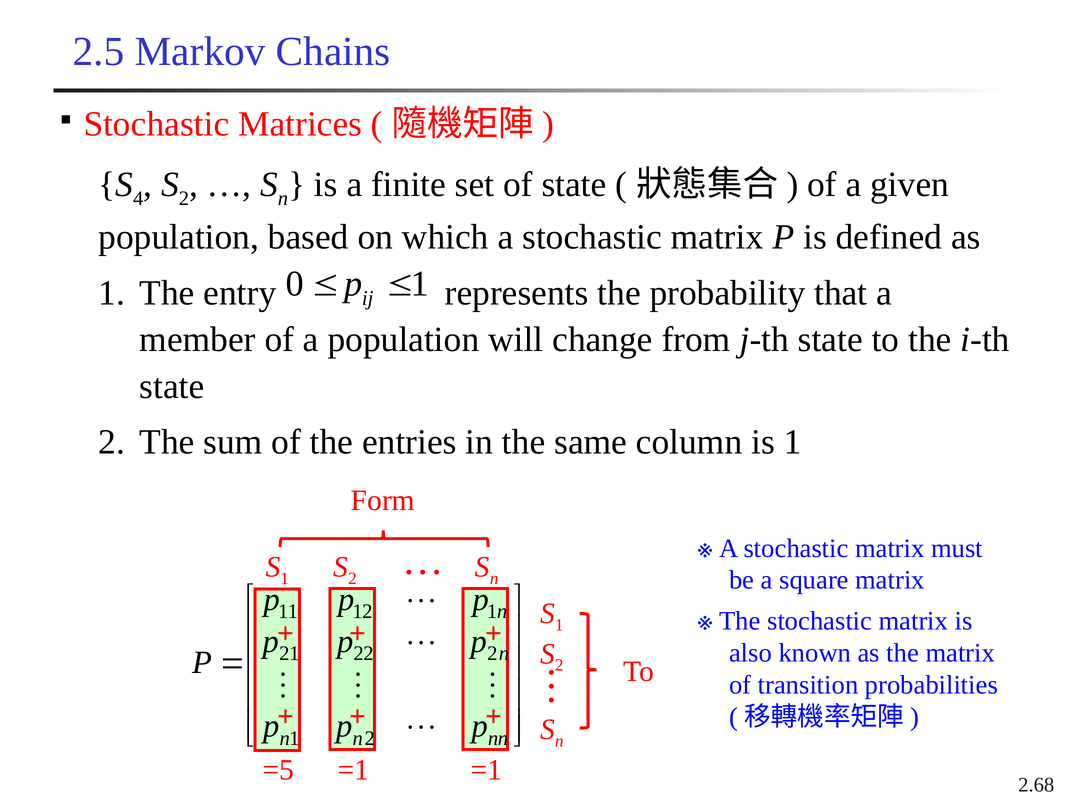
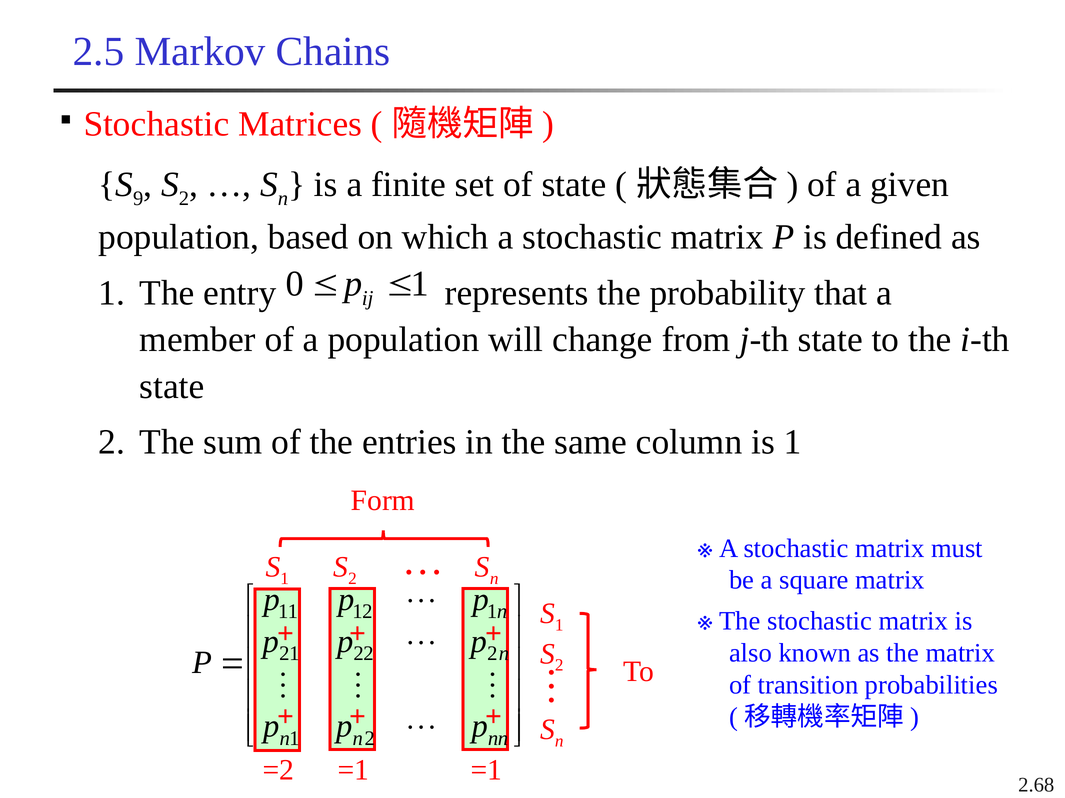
4: 4 -> 9 (138, 199)
=5: =5 -> =2 (278, 771)
